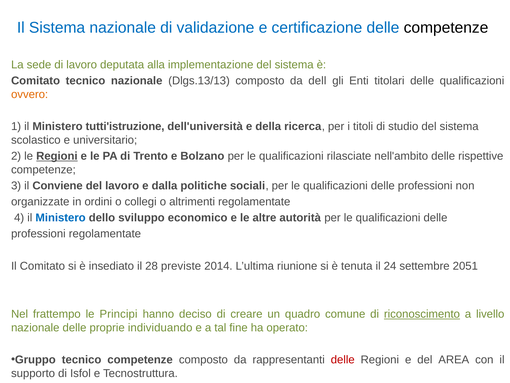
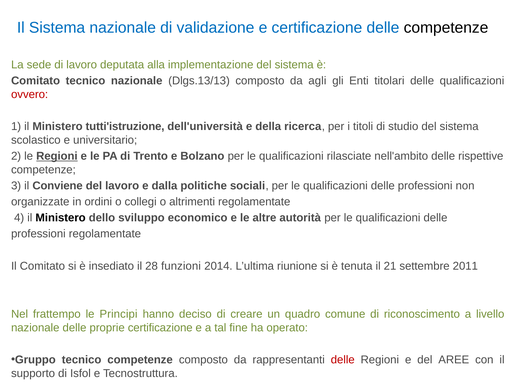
dell: dell -> agli (317, 81)
ovvero colour: orange -> red (30, 94)
Ministero colour: blue -> black (61, 218)
previste: previste -> funzioni (181, 266)
24: 24 -> 21 (390, 266)
2051: 2051 -> 2011 (465, 266)
riconoscimento underline: present -> none (422, 314)
proprie individuando: individuando -> certificazione (160, 327)
AREA: AREA -> AREE (454, 359)
